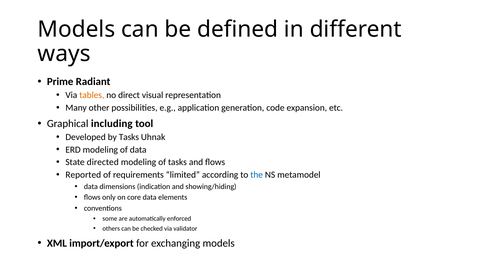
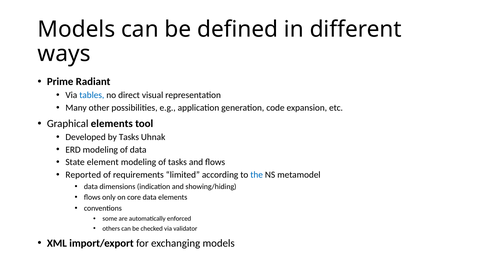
tables colour: orange -> blue (92, 95)
Graphical including: including -> elements (112, 124)
directed: directed -> element (103, 162)
